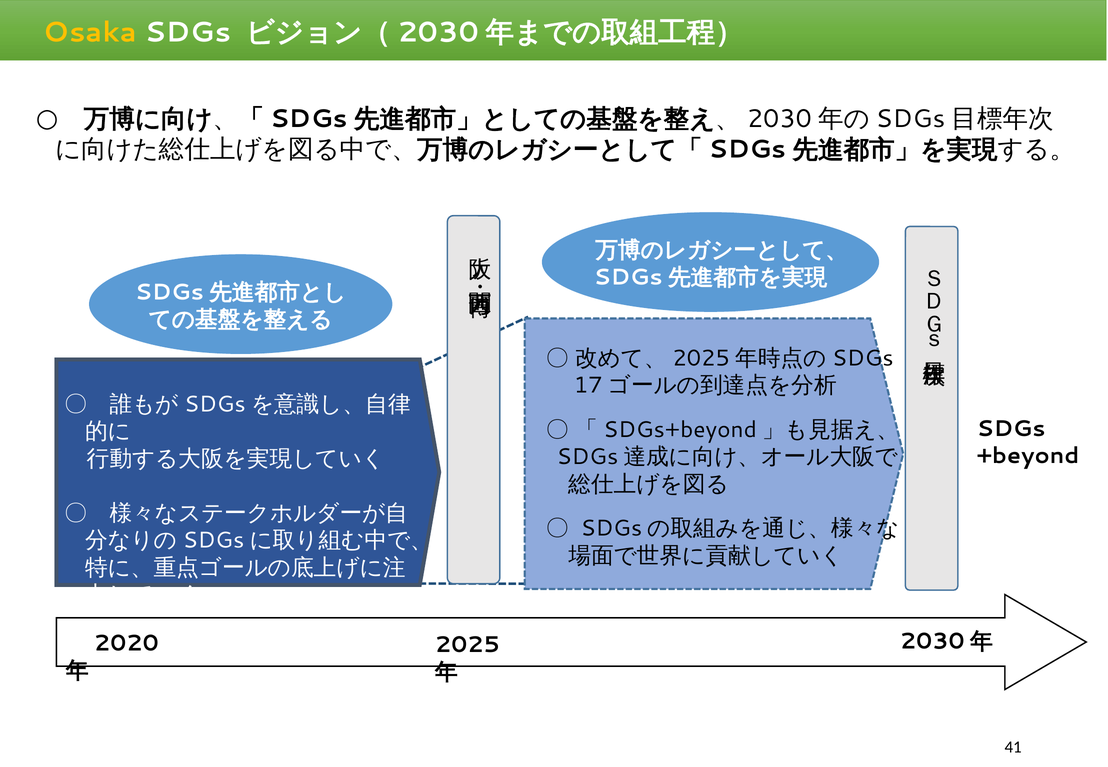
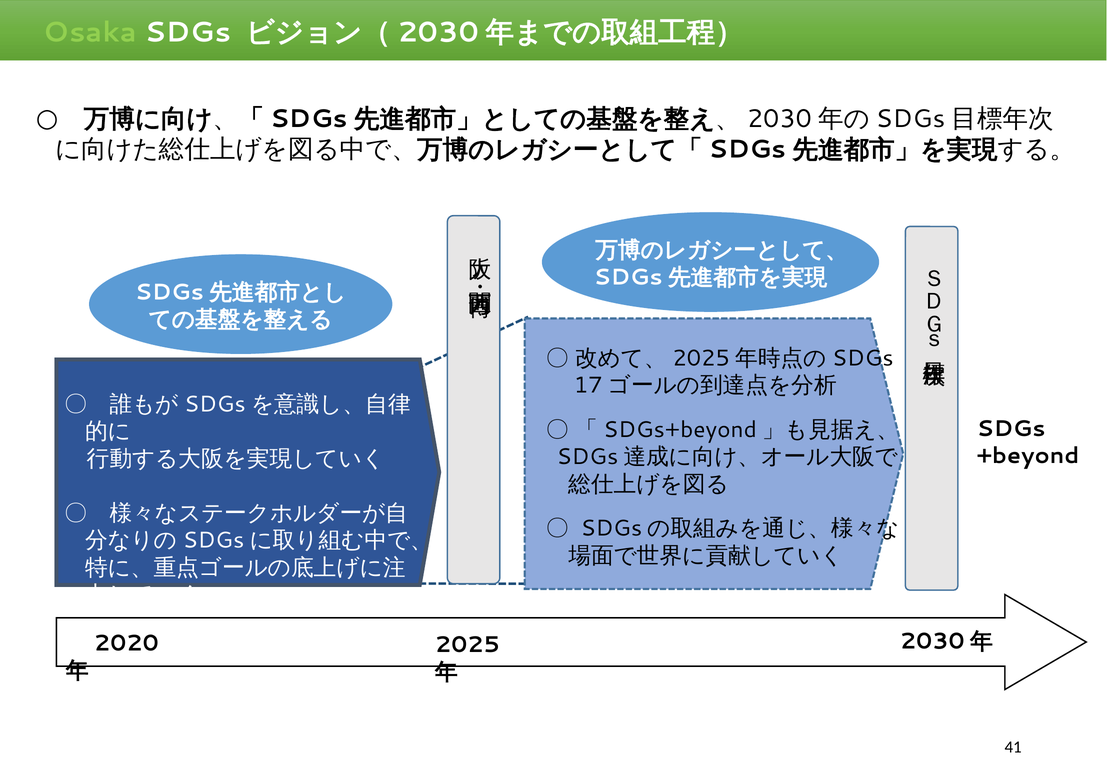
Osaka colour: yellow -> light green (90, 32)
